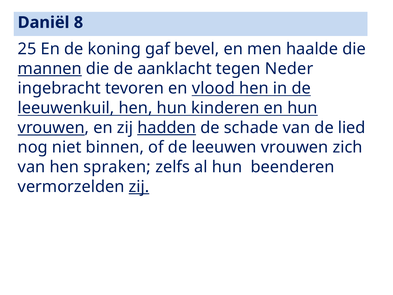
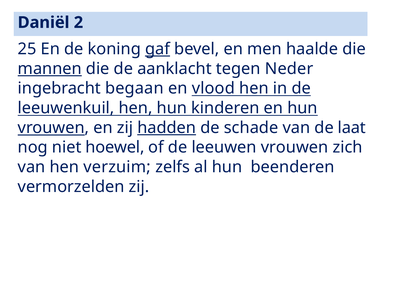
8: 8 -> 2 (78, 22)
gaf underline: none -> present (158, 49)
tevoren: tevoren -> begaan (134, 88)
lied: lied -> laat (352, 127)
binnen: binnen -> hoewel (115, 147)
spraken: spraken -> verzuim (117, 167)
zij underline: present -> none (139, 186)
